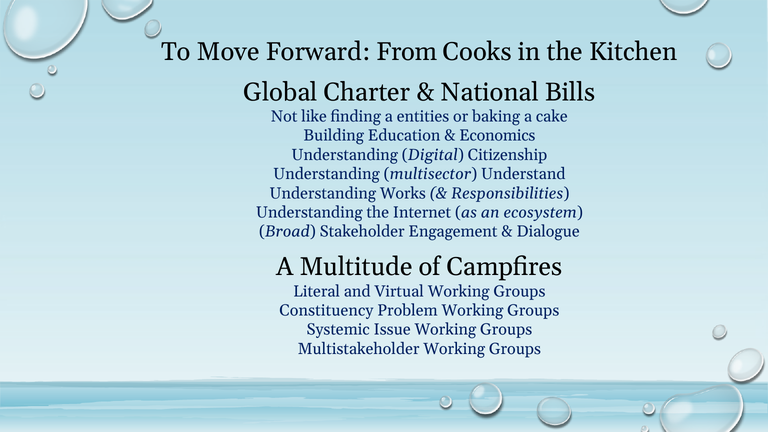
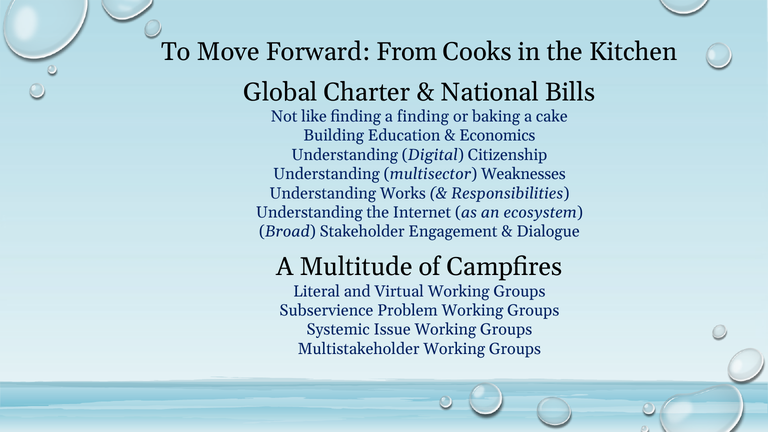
a entities: entities -> finding (423, 116)
Understand: Understand -> Weaknesses (523, 174)
Constituency: Constituency -> Subservience (326, 310)
